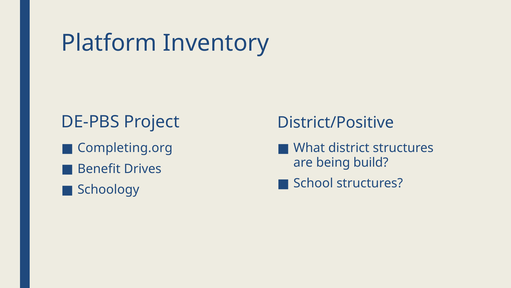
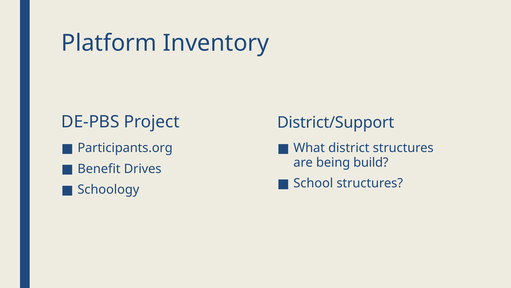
District/Positive: District/Positive -> District/Support (336, 122)
Completing.org: Completing.org -> Participants.org (125, 148)
